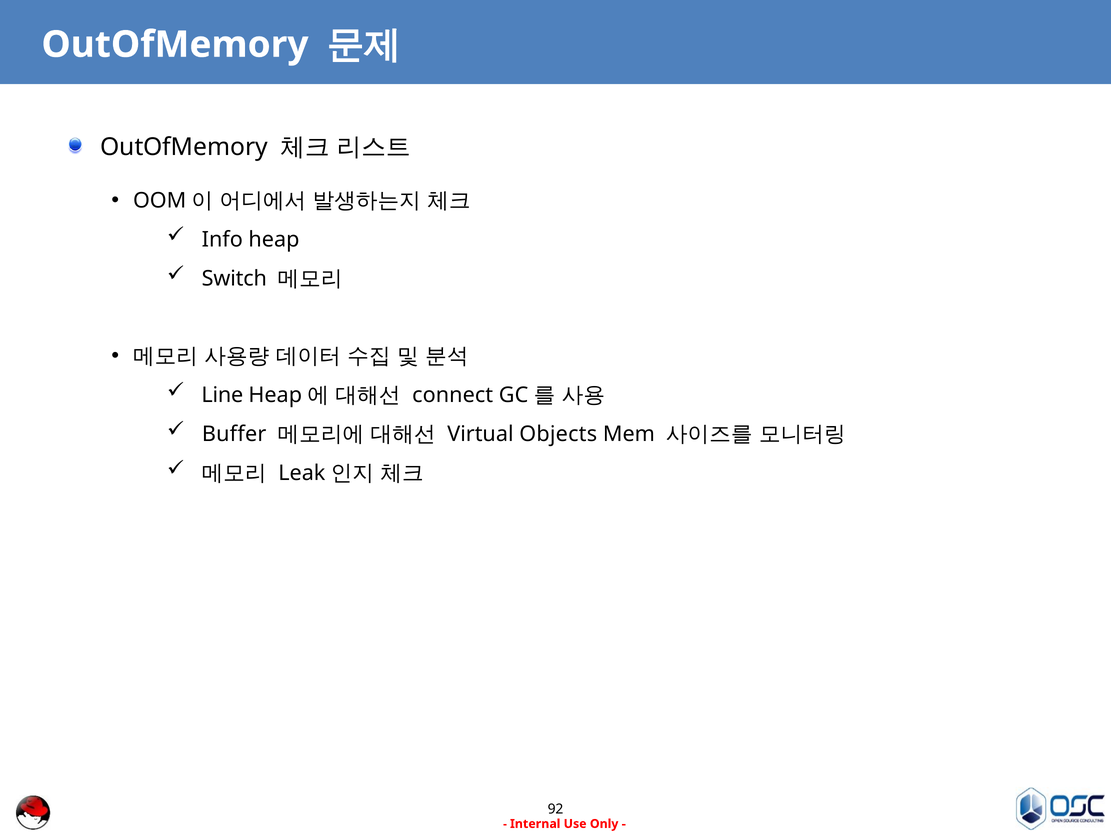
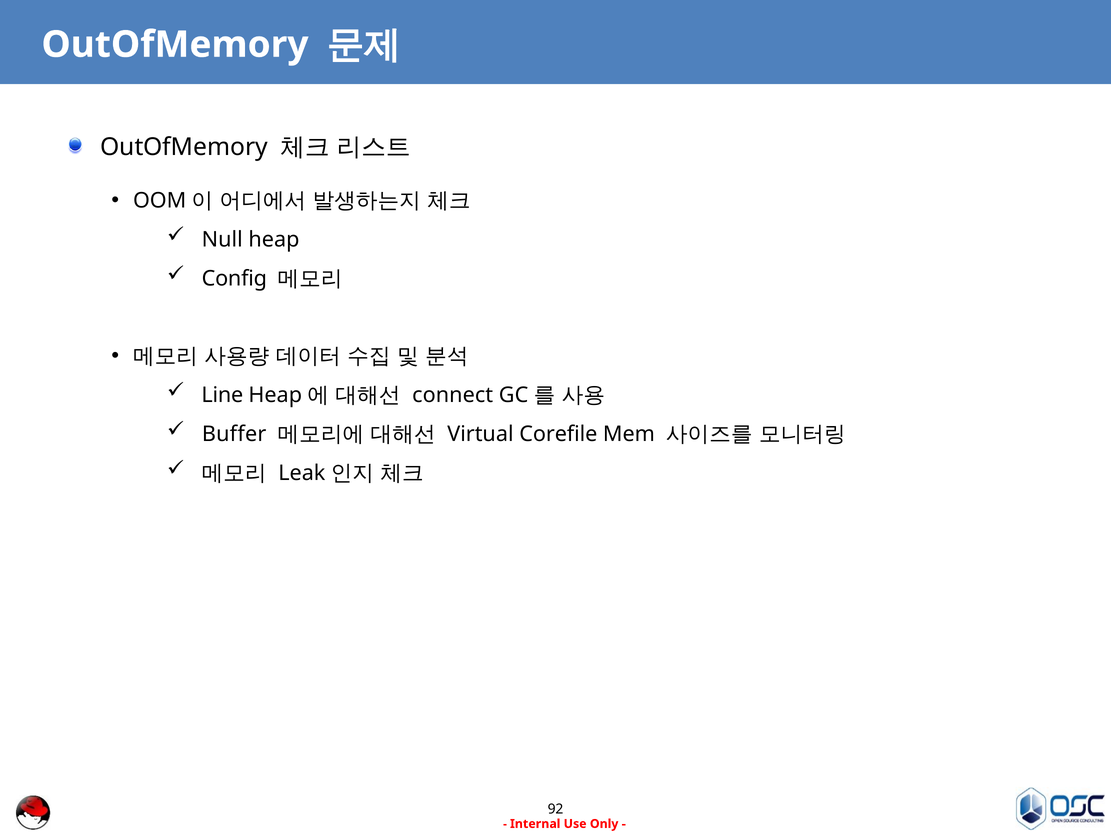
Info: Info -> Null (222, 240)
Switch: Switch -> Config (234, 279)
Objects: Objects -> Corefile (558, 434)
